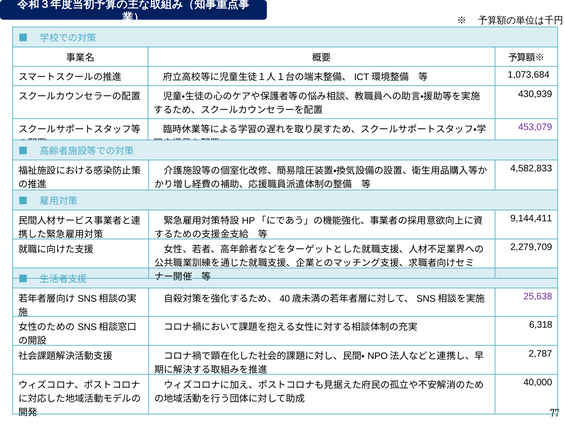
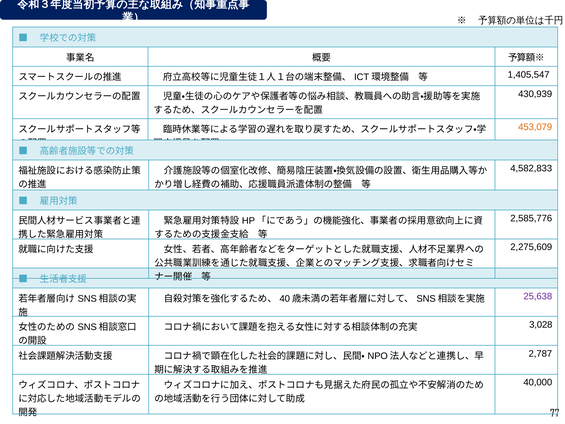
1,073,684: 1,073,684 -> 1,405,547 (529, 75)
453,079 colour: purple -> orange (535, 127)
9,144,411: 9,144,411 -> 2,585,776 (531, 218)
2,279,709: 2,279,709 -> 2,275,609 (531, 247)
6,318: 6,318 -> 3,028 (541, 324)
